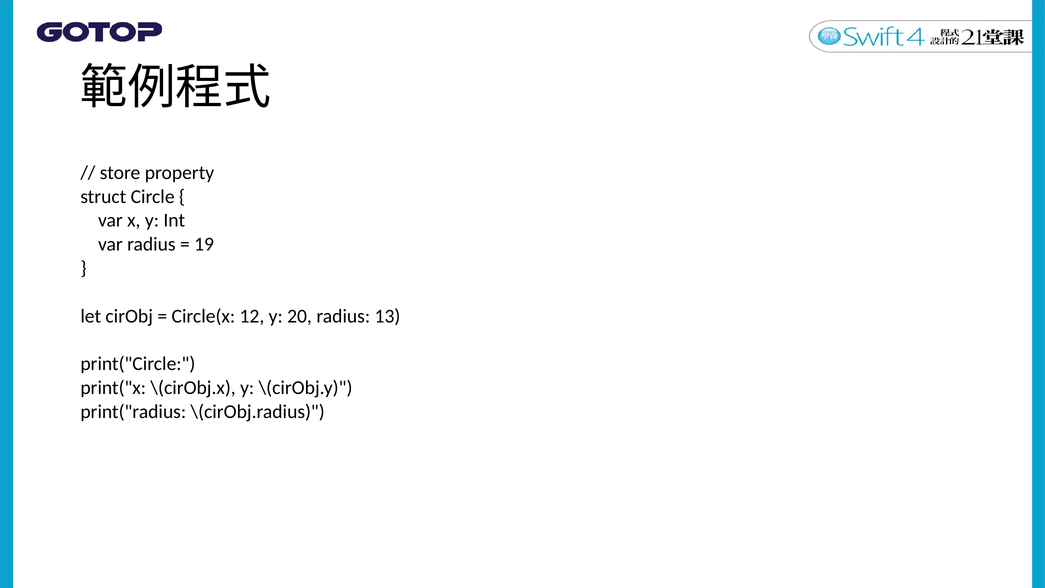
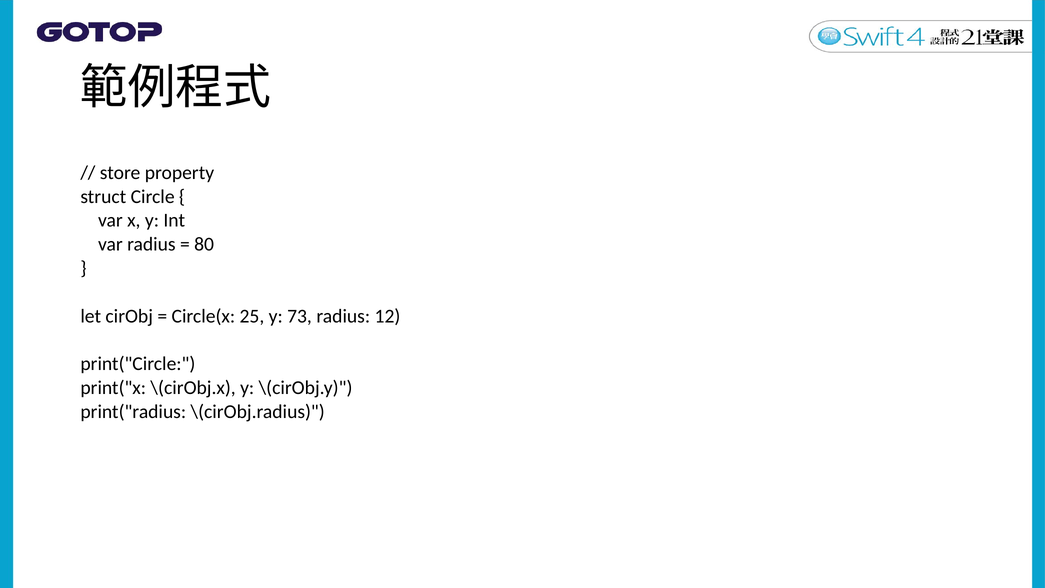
19: 19 -> 80 (204, 244)
12: 12 -> 25 (252, 316)
20: 20 -> 73 (300, 316)
13: 13 -> 12 (387, 316)
